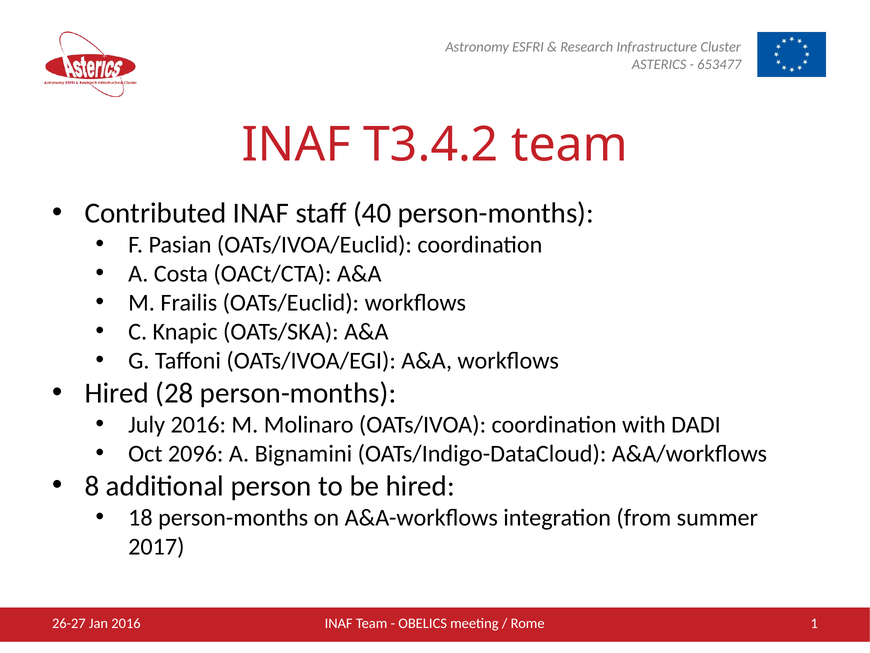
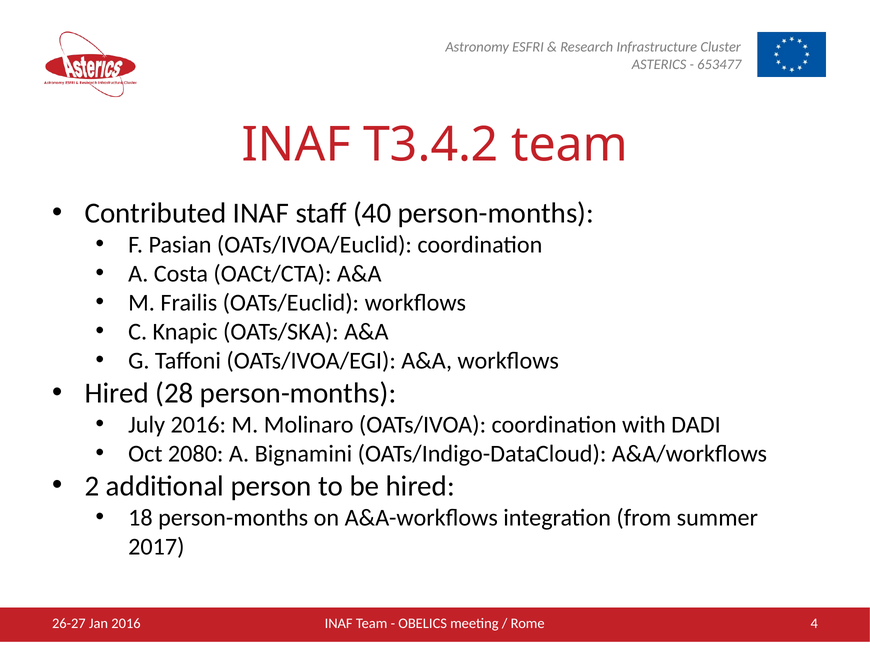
2096: 2096 -> 2080 (196, 453)
8: 8 -> 2 (92, 486)
1: 1 -> 4 (814, 623)
